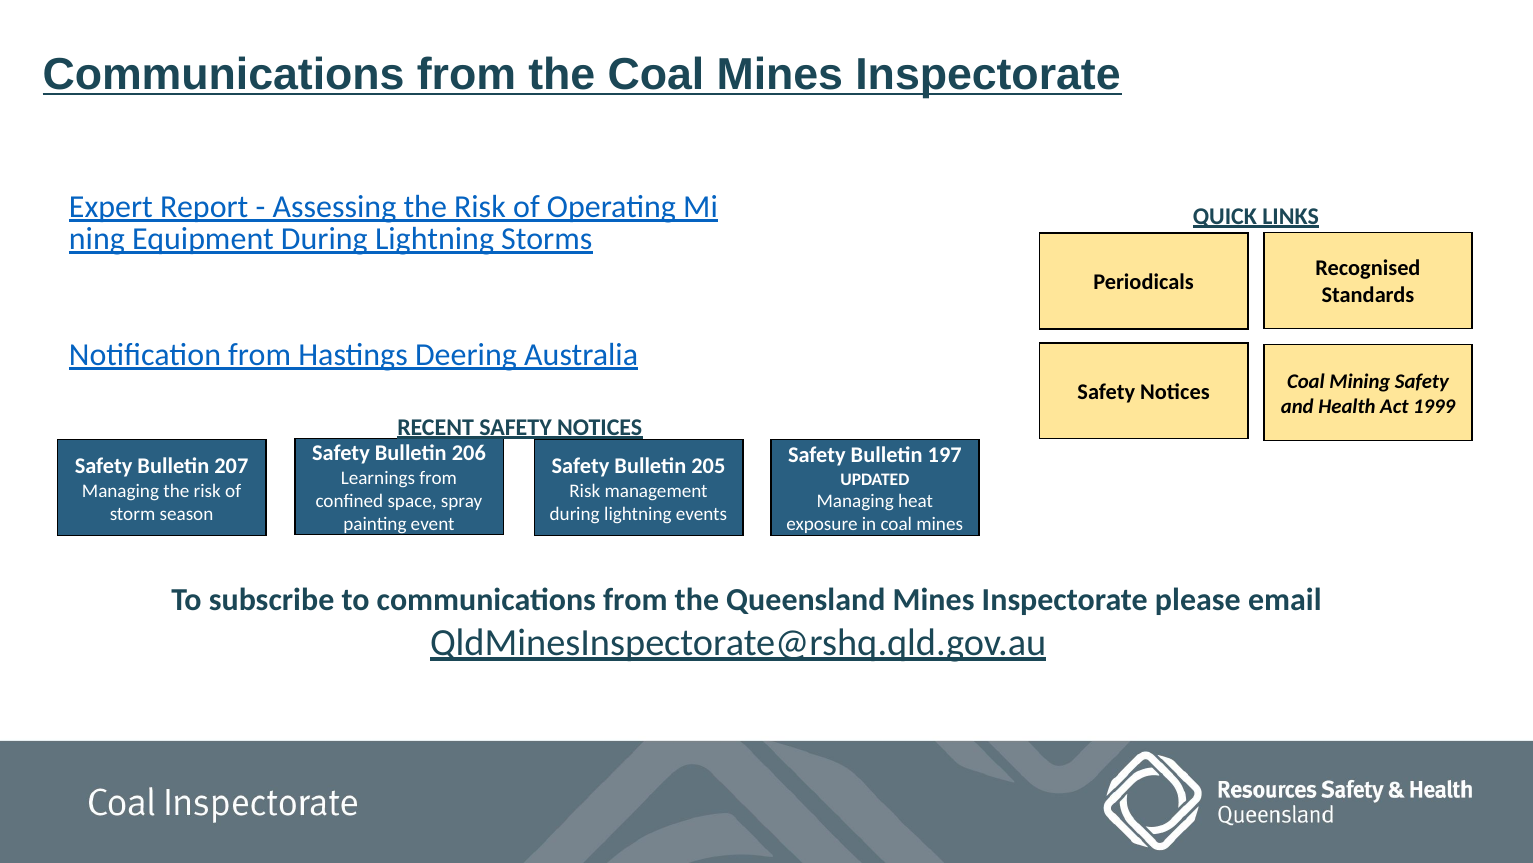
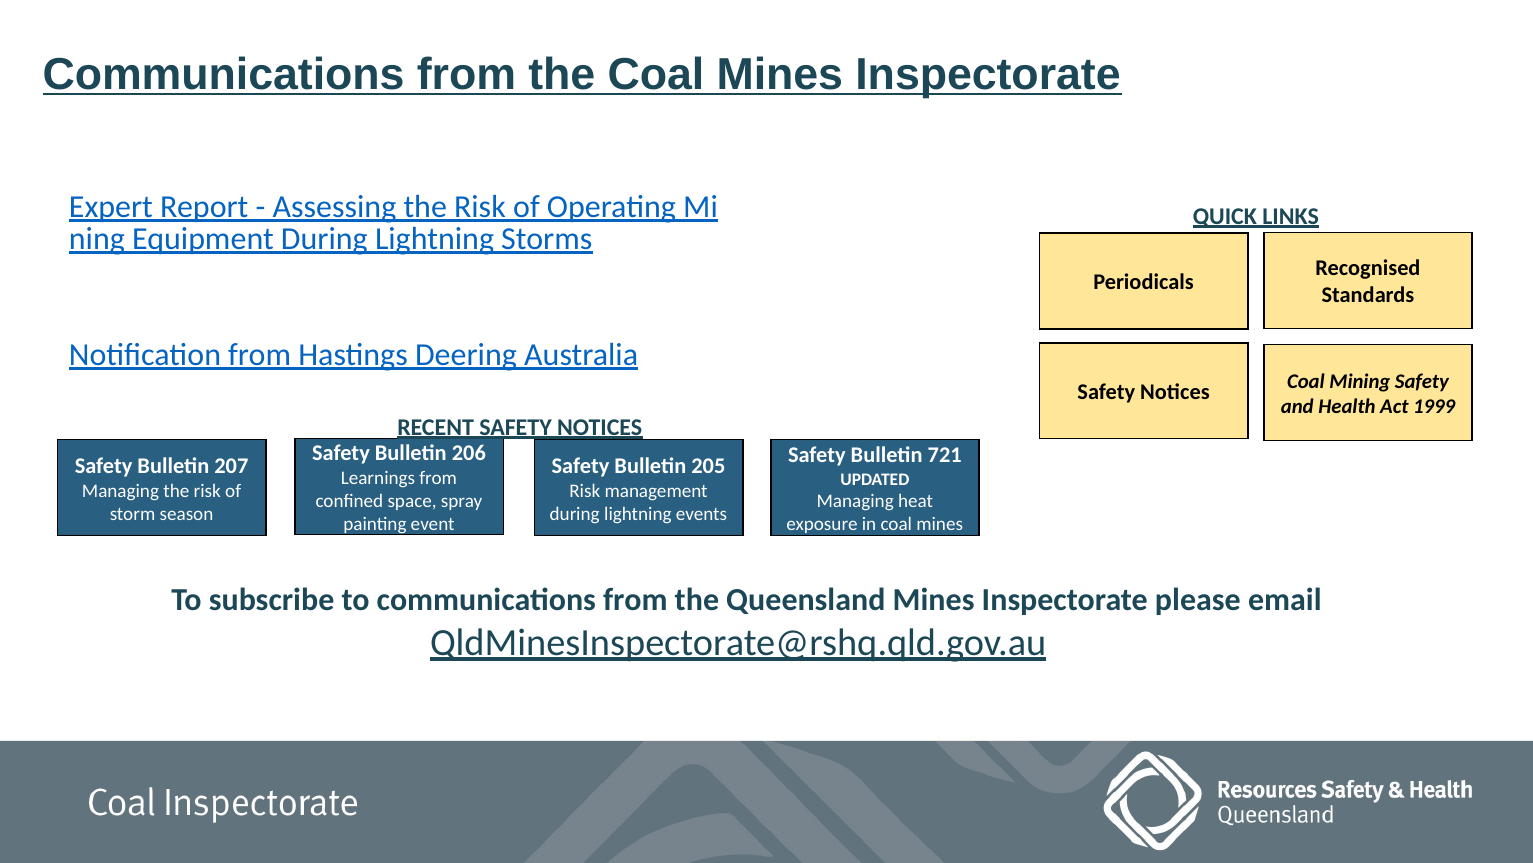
197: 197 -> 721 (945, 455)
